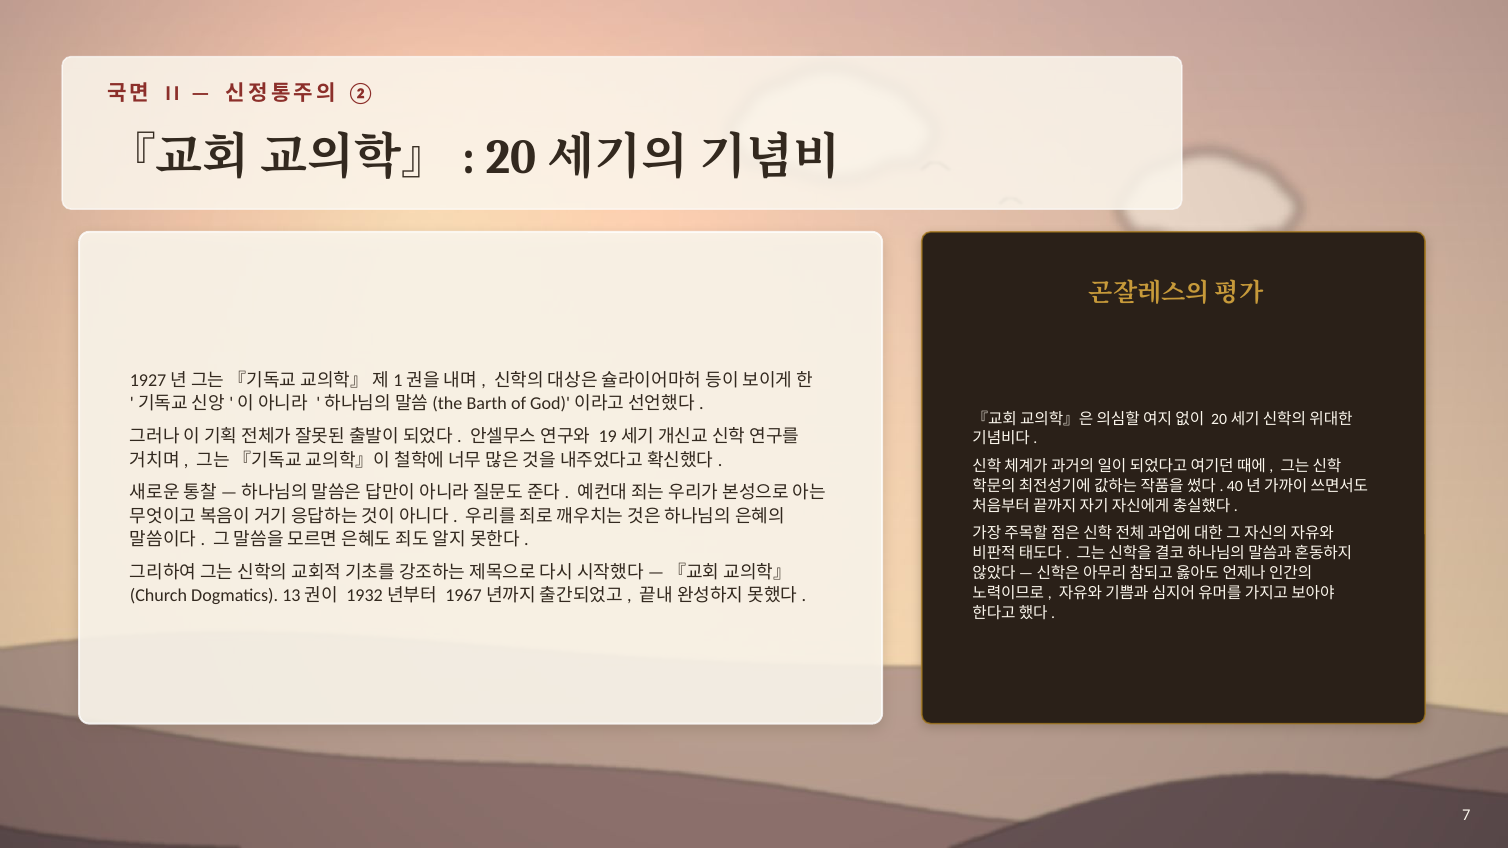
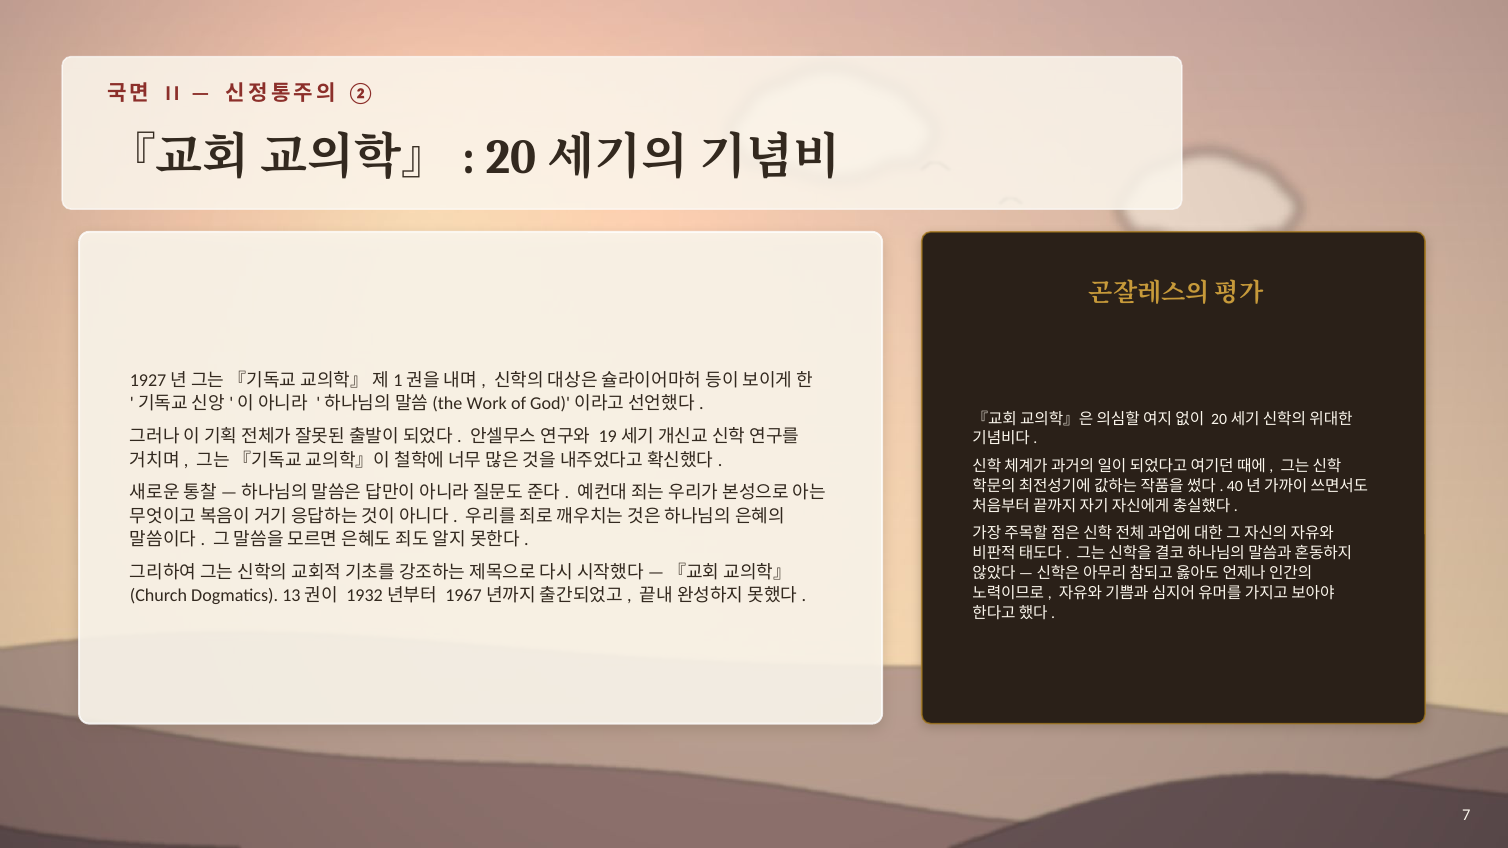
Barth: Barth -> Work (487, 404)
